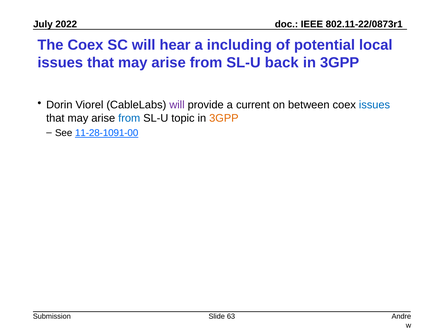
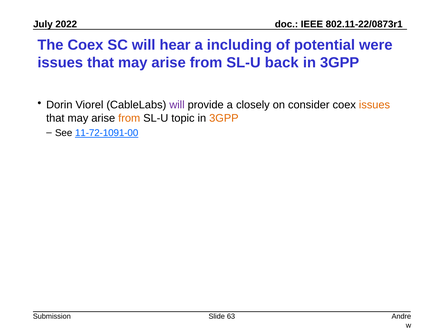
local: local -> were (376, 45)
current: current -> closely (253, 105)
between: between -> consider (309, 105)
issues colour: blue -> orange (374, 105)
from colour: blue -> orange (129, 118)
11-28-1091-00: 11-28-1091-00 -> 11-72-1091-00 (107, 133)
